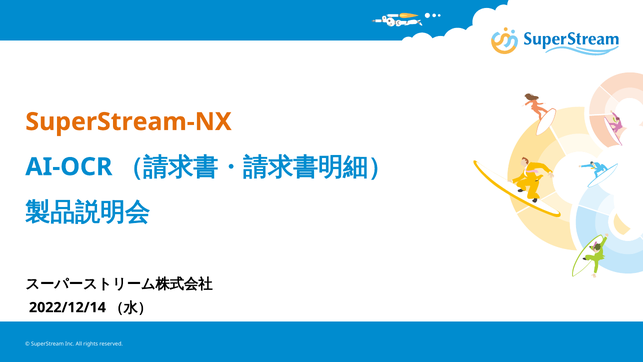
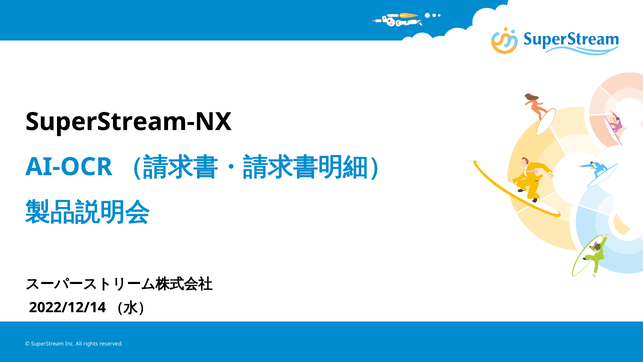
SuperStream-NX colour: orange -> black (129, 122)
